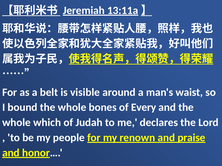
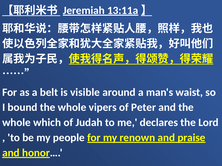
bones: bones -> vipers (103, 108)
Every: Every -> Peter (144, 108)
